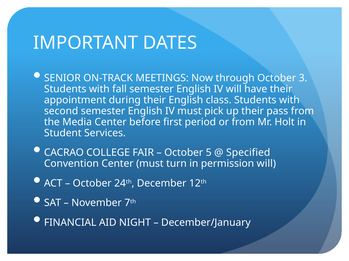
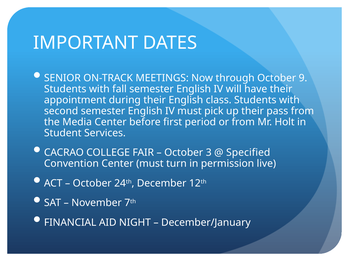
3: 3 -> 9 (303, 78)
5: 5 -> 3 (209, 153)
permission will: will -> live (266, 164)
